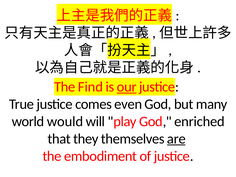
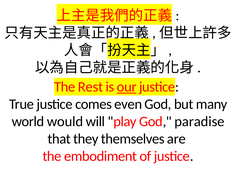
Find: Find -> Rest (90, 87)
enriched: enriched -> paradise (199, 121)
are underline: present -> none (176, 139)
